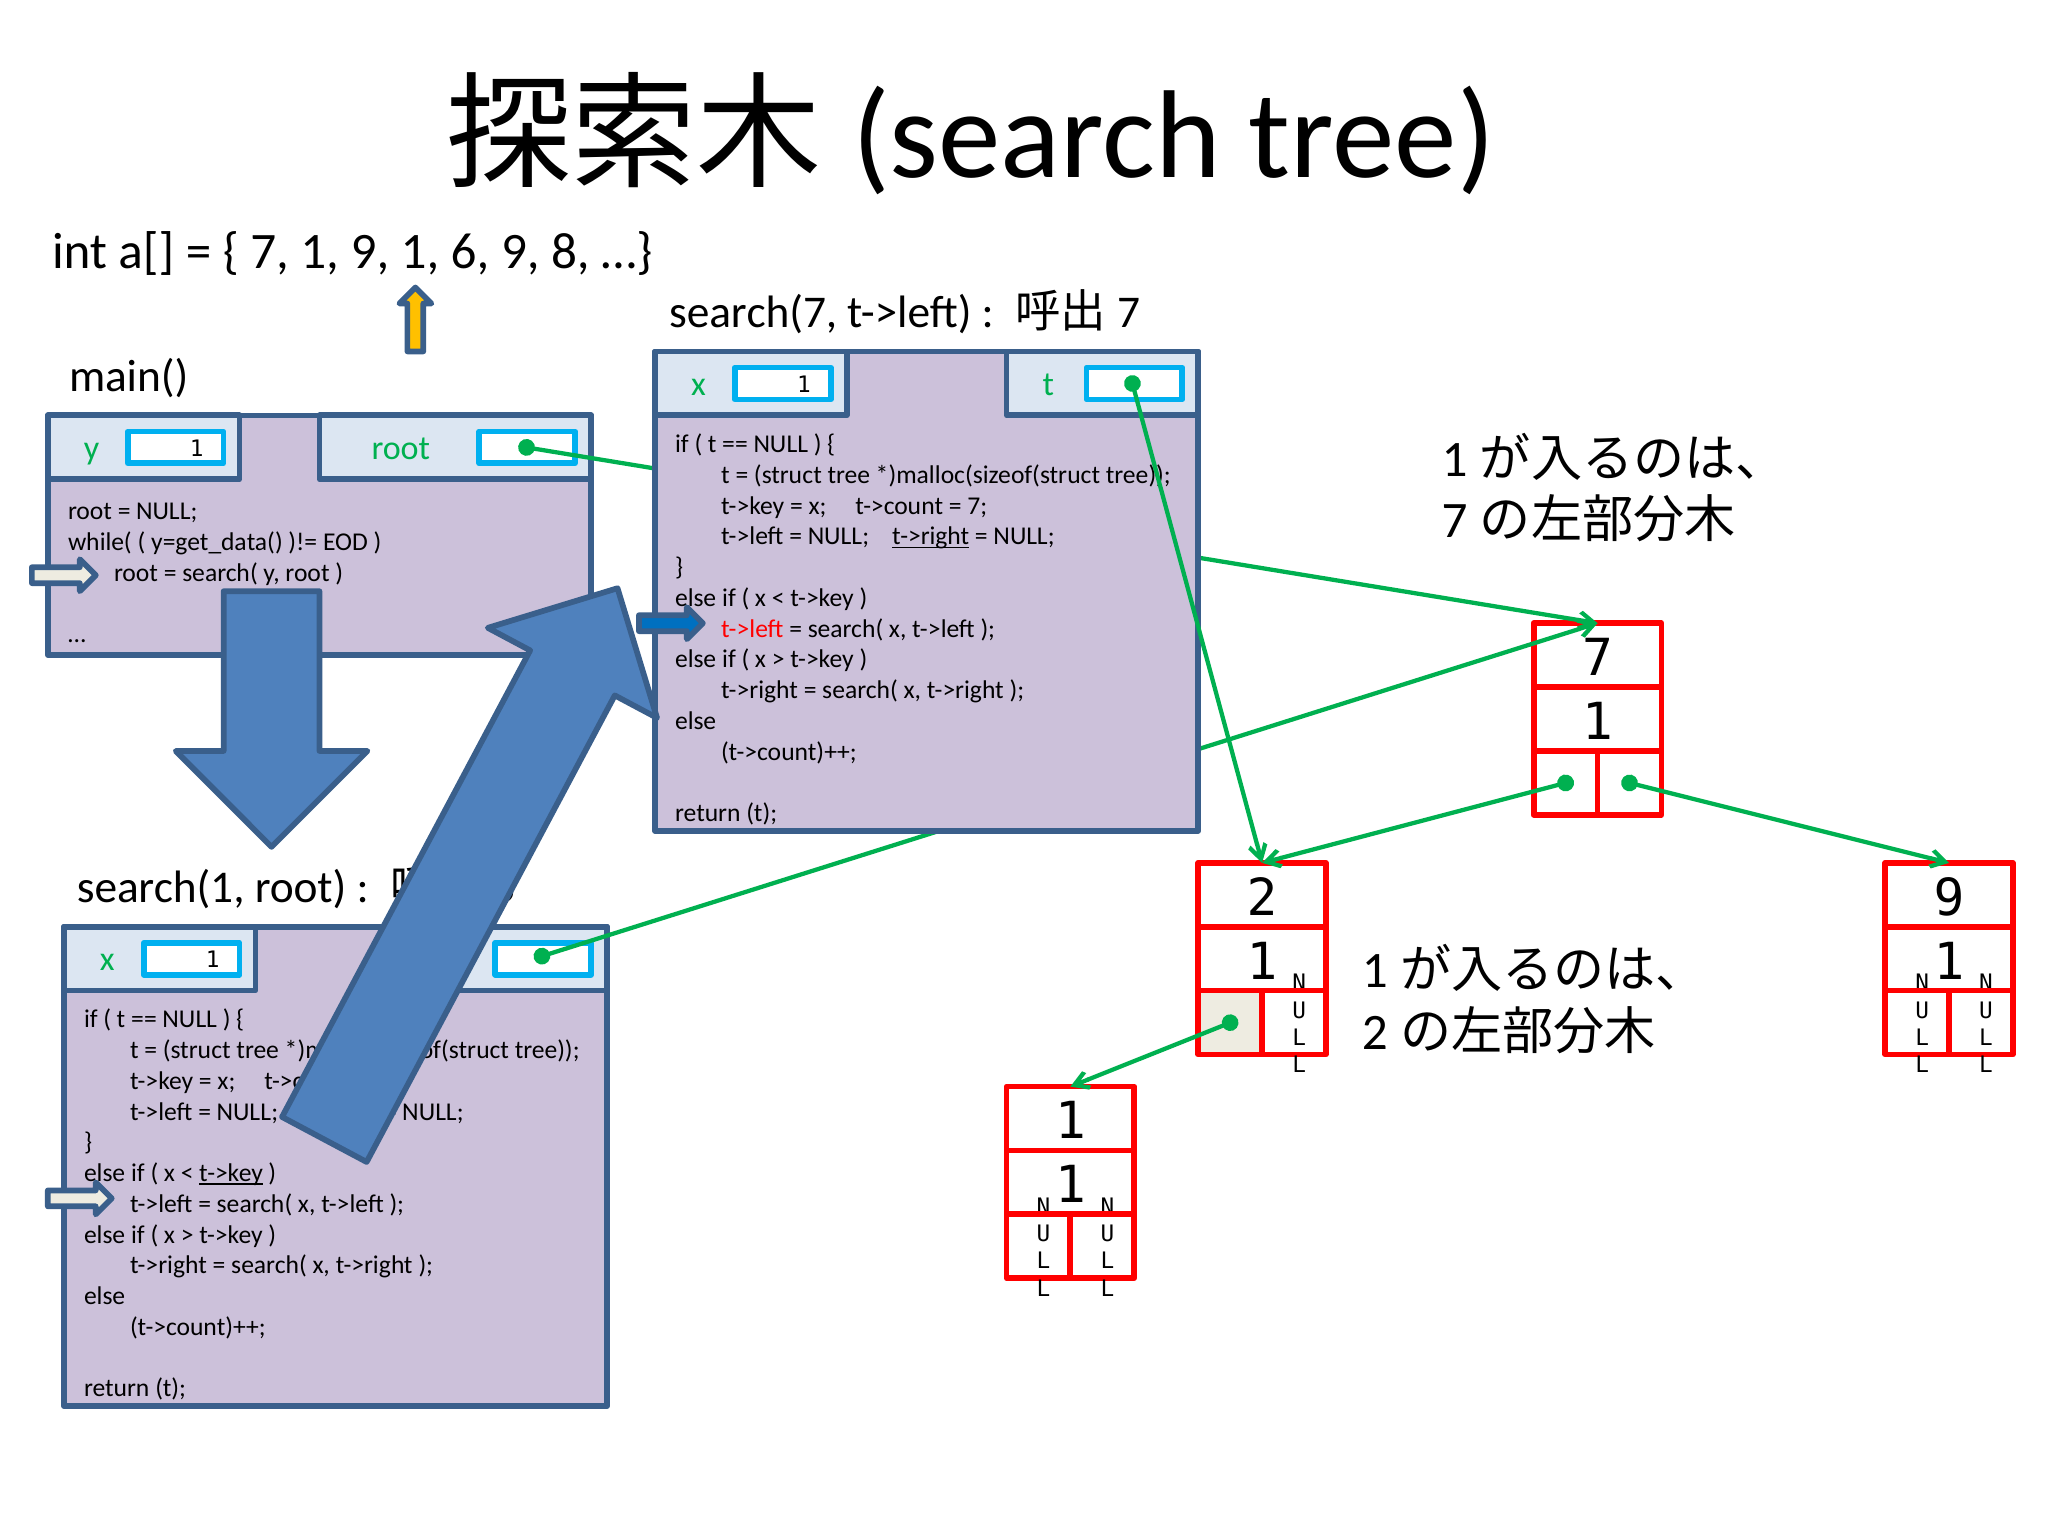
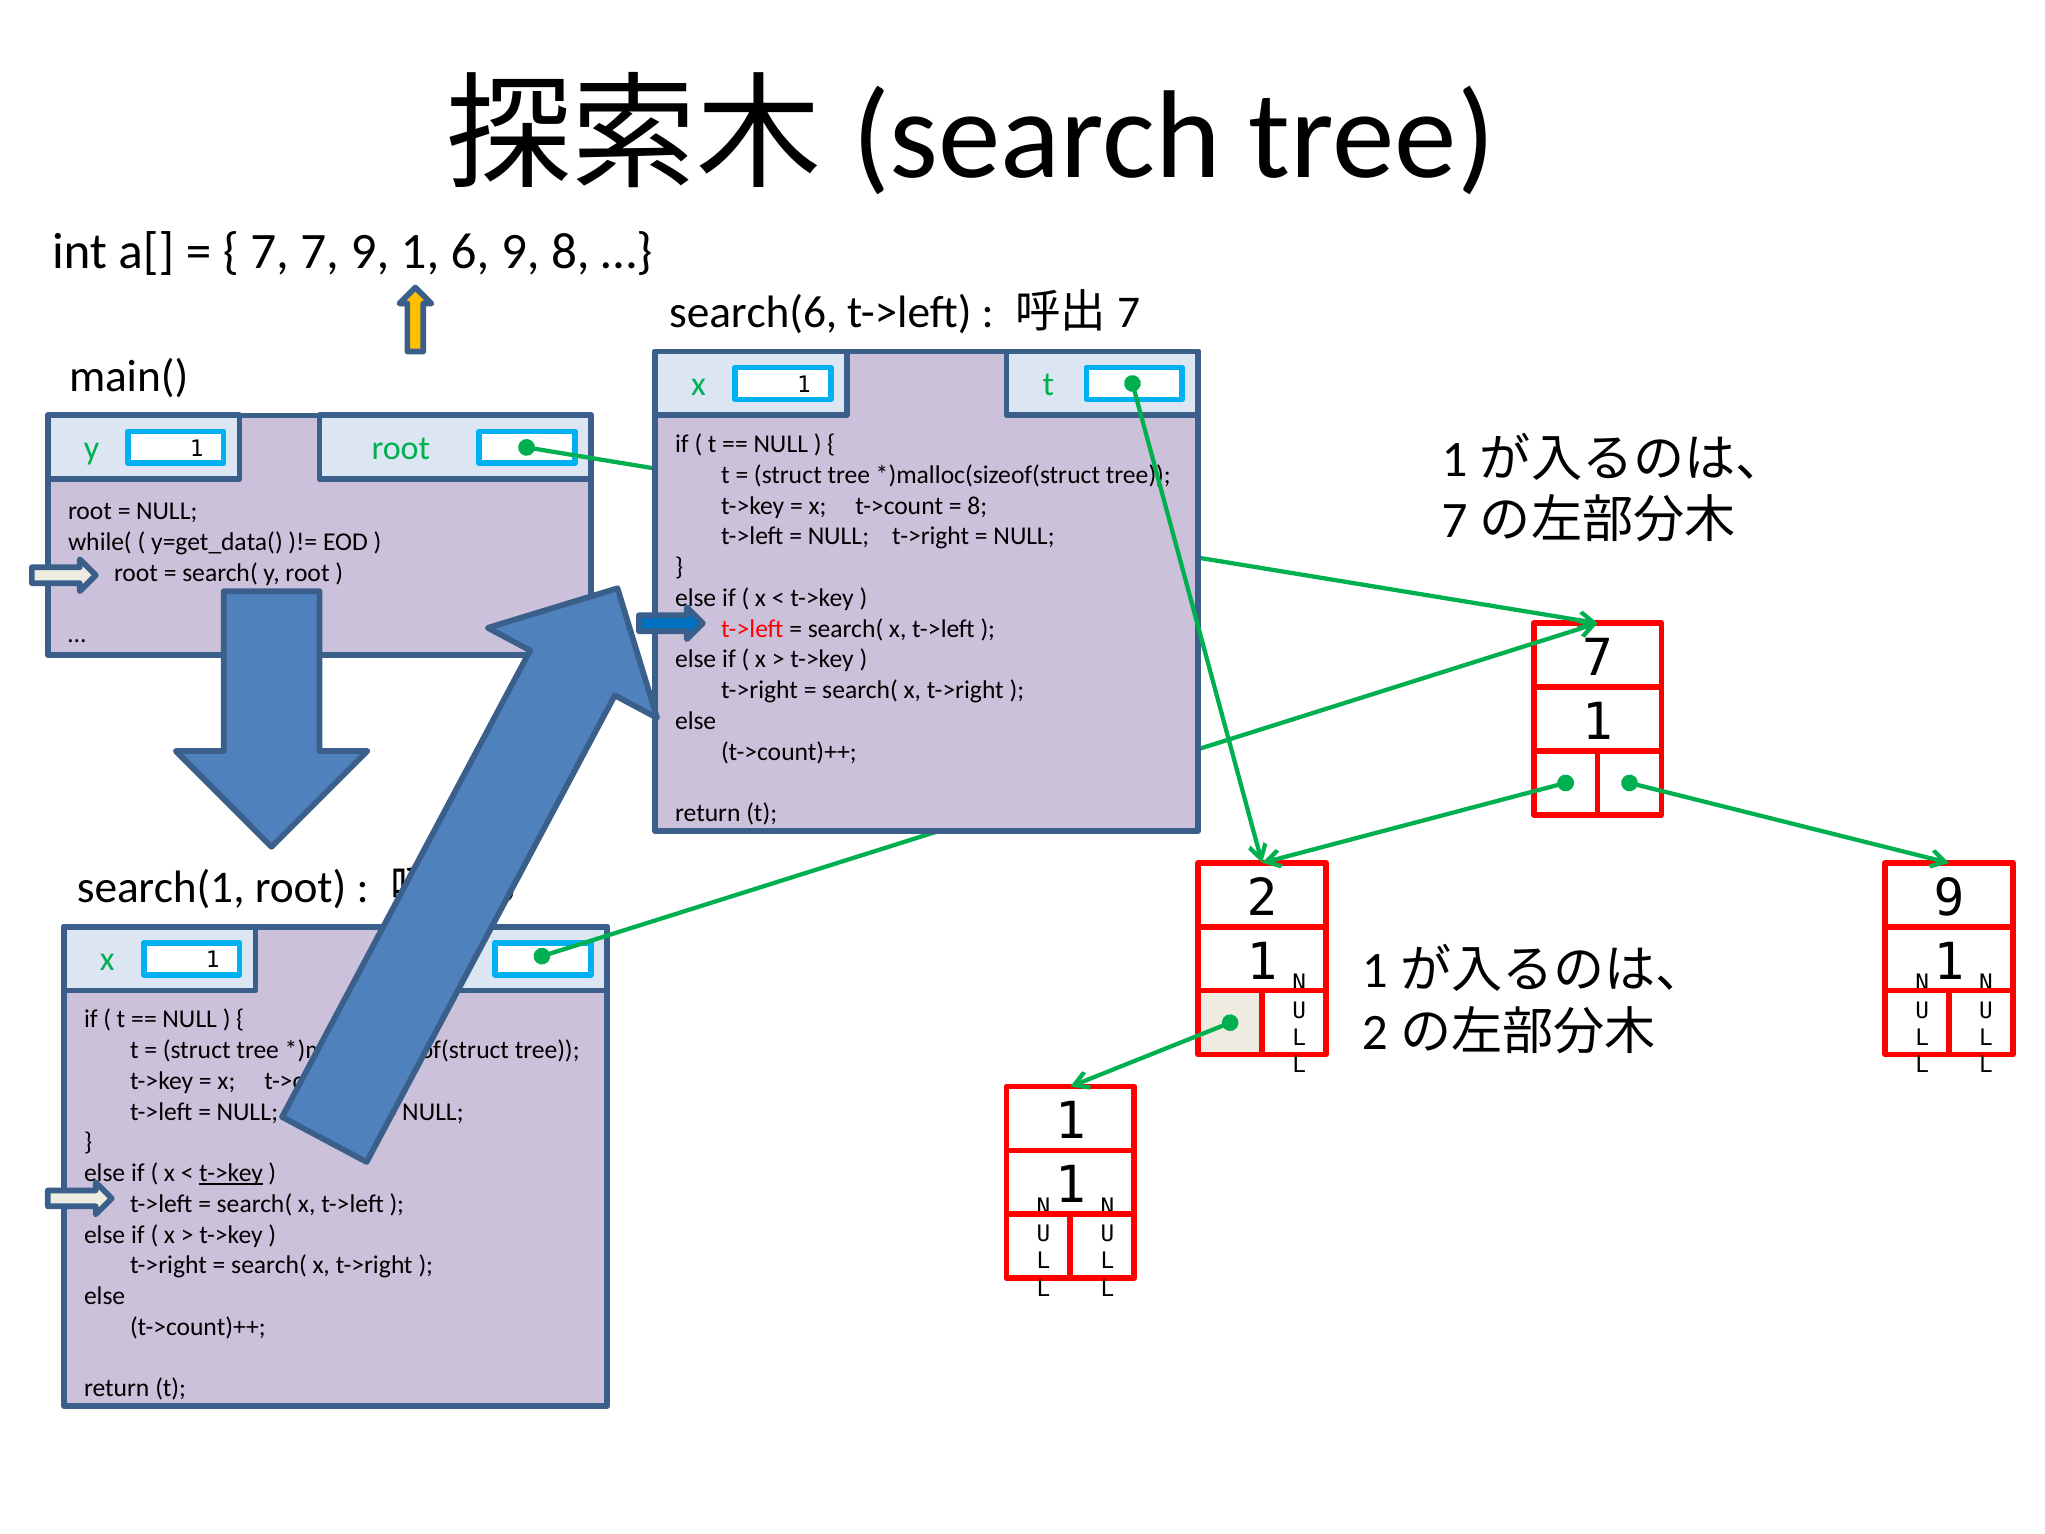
1: 1 -> 7 (320, 252)
search(7: search(7 -> search(6 (753, 312)
7: 7 -> 8 (977, 506)
t->right underline: present -> none (931, 536)
